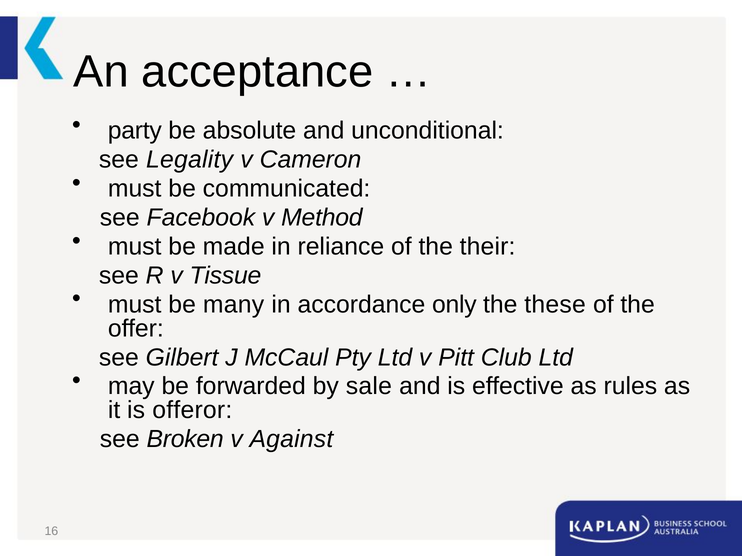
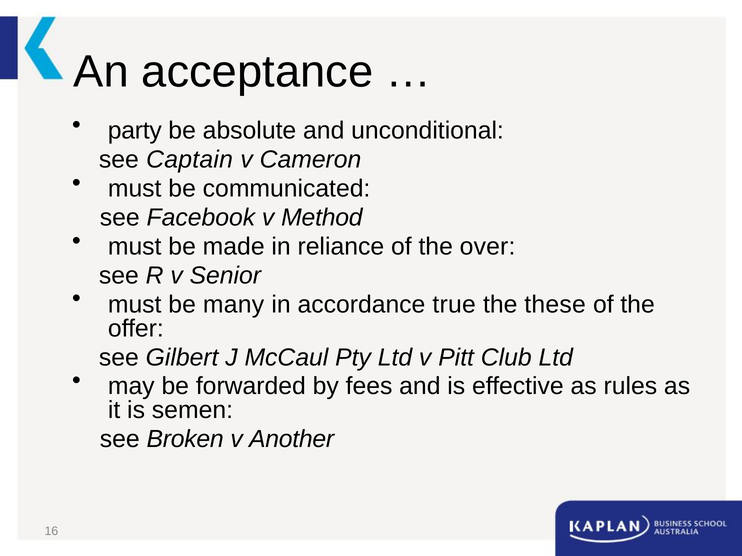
Legality: Legality -> Captain (190, 160)
their: their -> over (488, 247)
Tissue: Tissue -> Senior (225, 276)
only: only -> true (454, 305)
sale: sale -> fees (369, 387)
offeror: offeror -> semen (192, 410)
Against: Against -> Another (292, 439)
